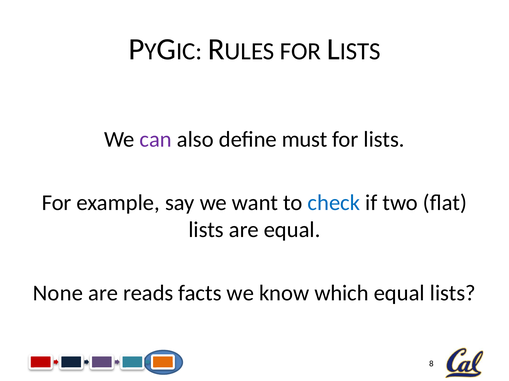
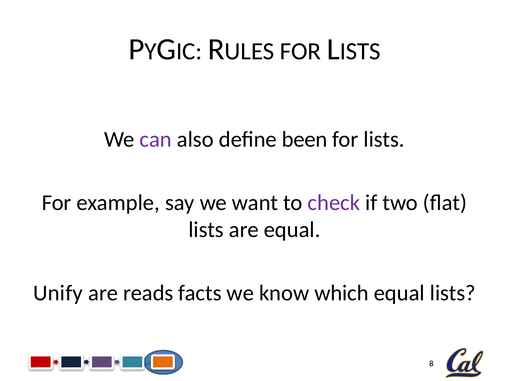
must: must -> been (305, 140)
check colour: blue -> purple (334, 203)
None: None -> Unify (58, 294)
